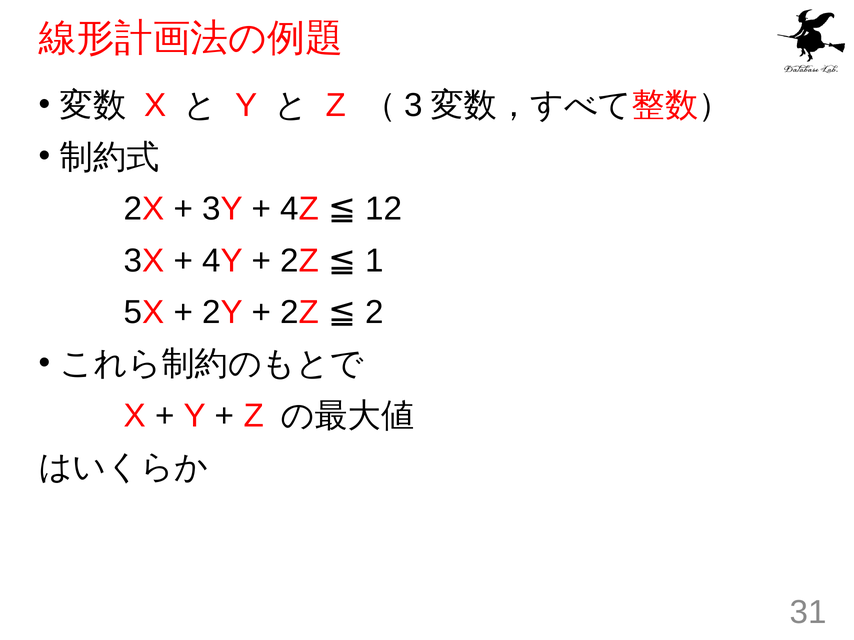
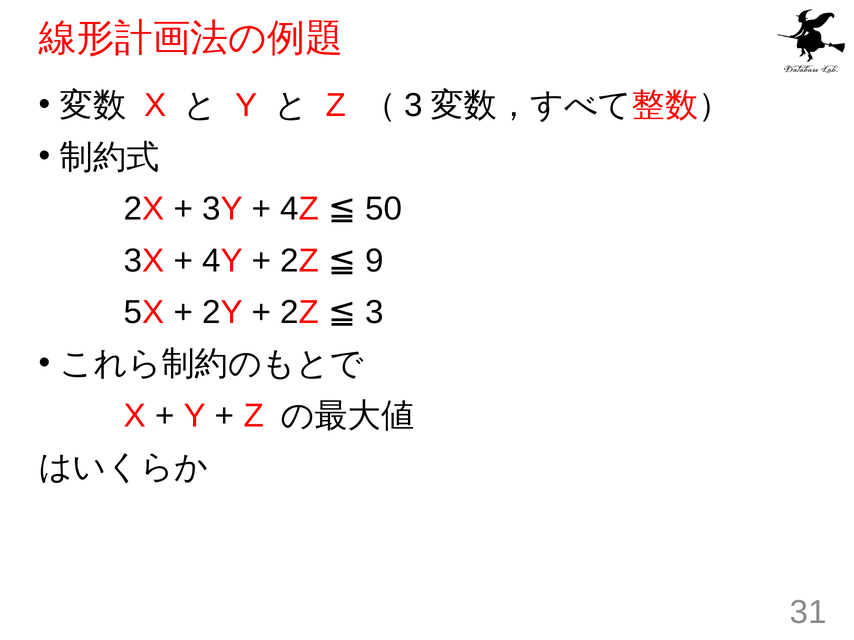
12: 12 -> 50 (384, 209)
1: 1 -> 9 (374, 261)
2Z 2: 2 -> 3 (374, 313)
